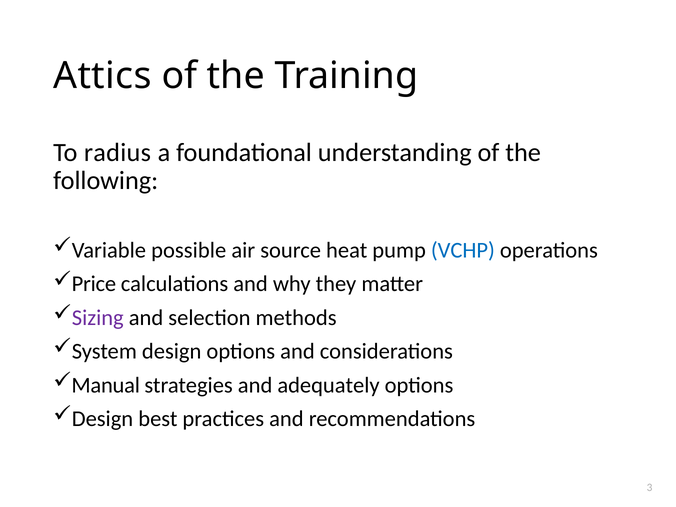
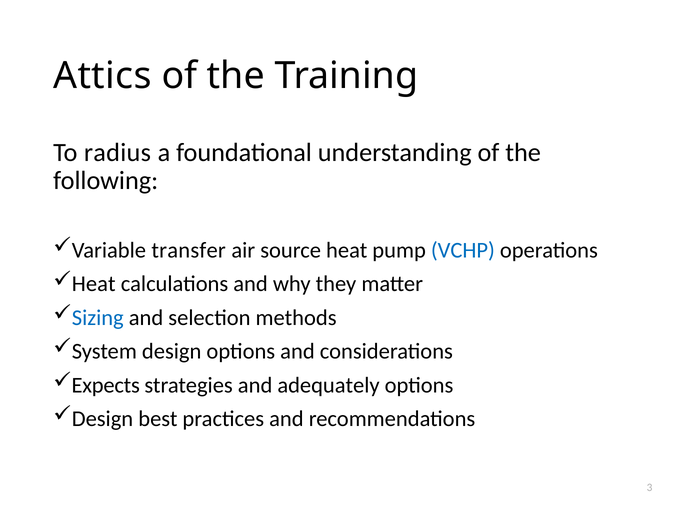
possible: possible -> transfer (189, 250)
Price: Price -> Heat (94, 284)
Sizing colour: purple -> blue (98, 318)
Manual: Manual -> Expects (106, 385)
